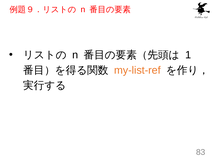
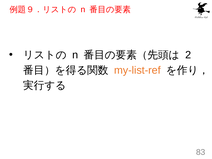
1: 1 -> 2 (188, 55)
